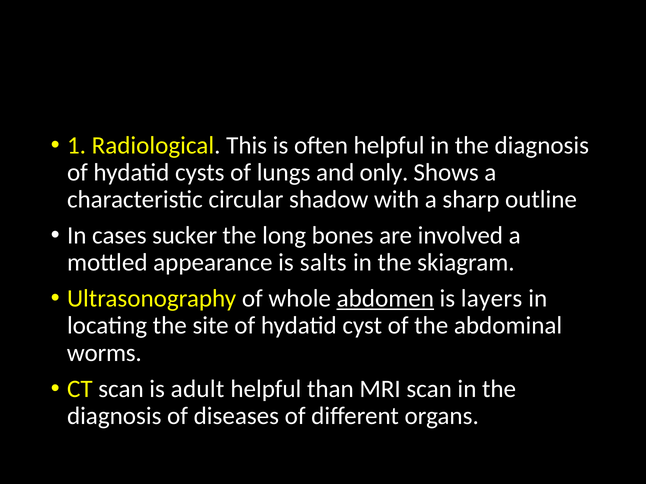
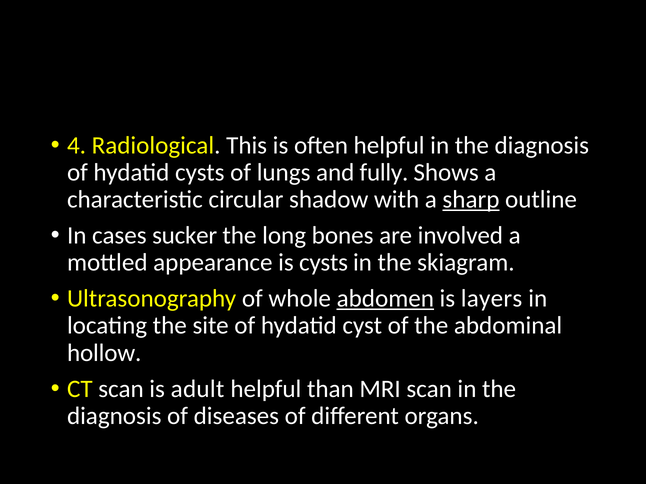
1: 1 -> 4 (77, 146)
only: only -> fully (384, 173)
sharp underline: none -> present (471, 200)
is salts: salts -> cysts (324, 263)
worms: worms -> hollow (104, 353)
